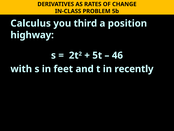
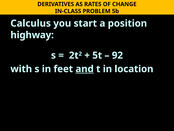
third: third -> start (85, 23)
46: 46 -> 92 (117, 55)
and underline: none -> present (85, 69)
recently: recently -> location (134, 69)
